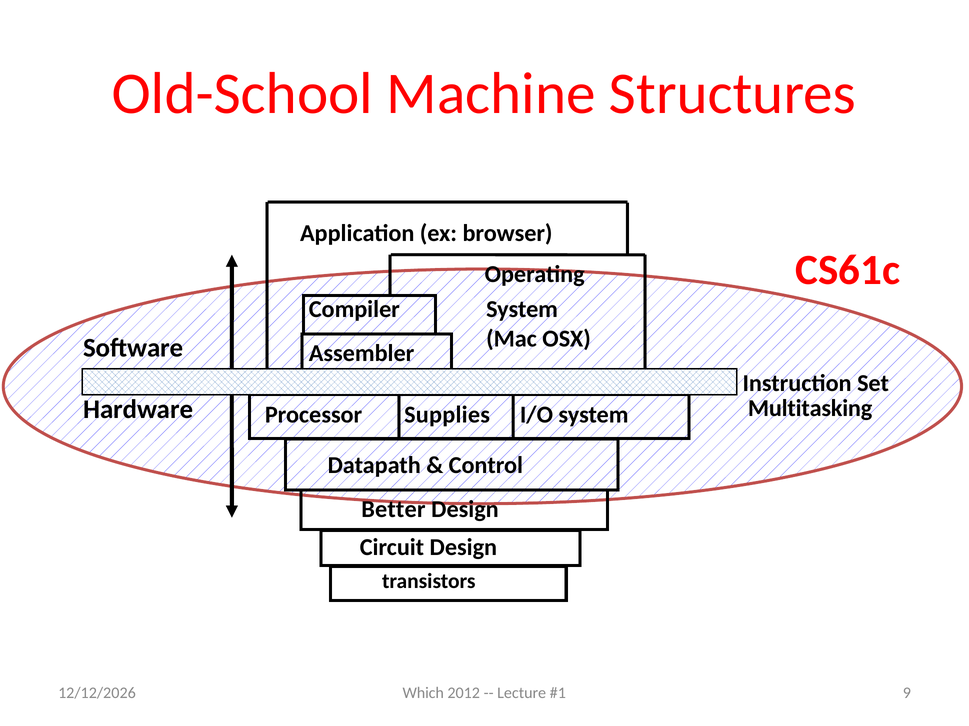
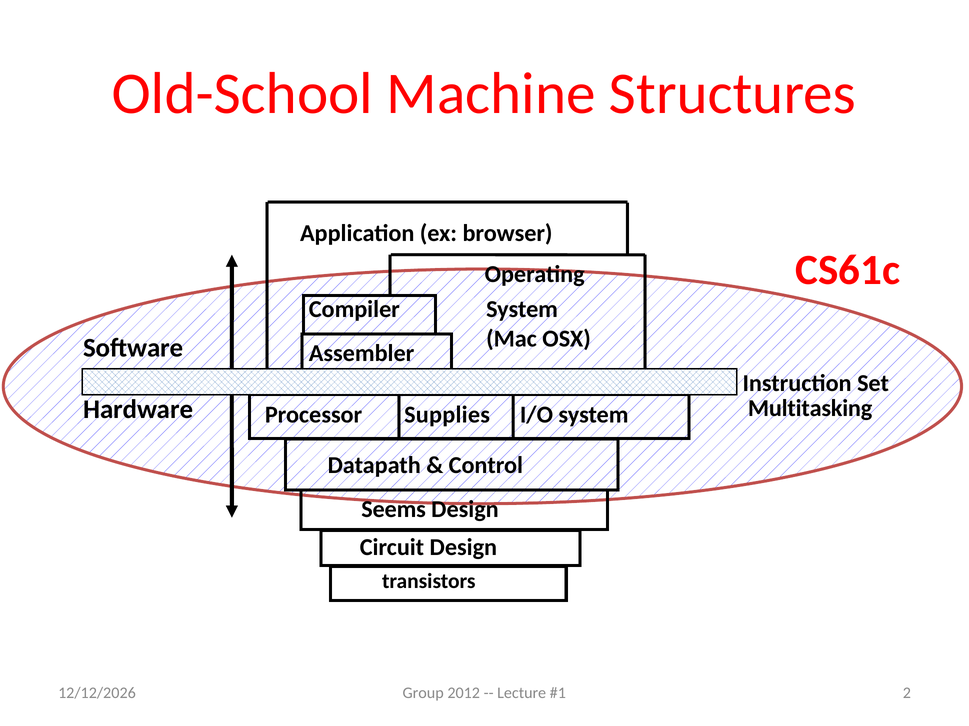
Better: Better -> Seems (394, 510)
Which: Which -> Group (423, 694)
9: 9 -> 2 (907, 694)
